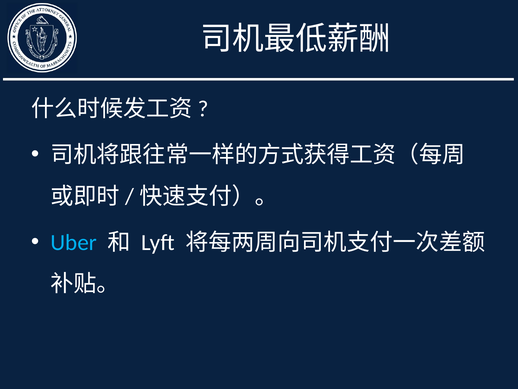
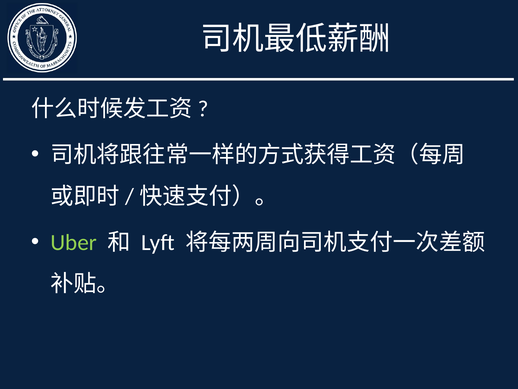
Uber colour: light blue -> light green (74, 242)
